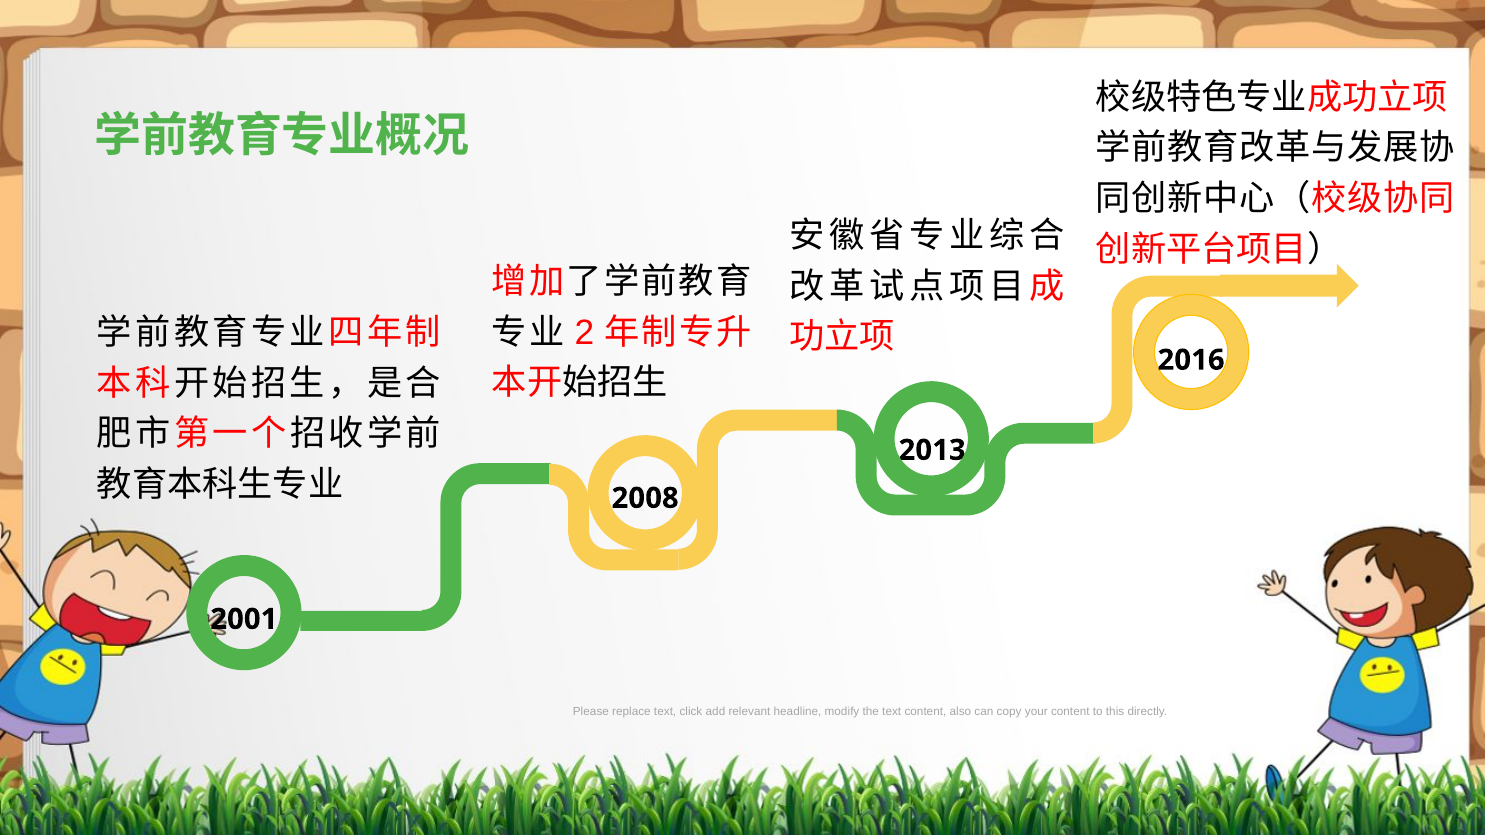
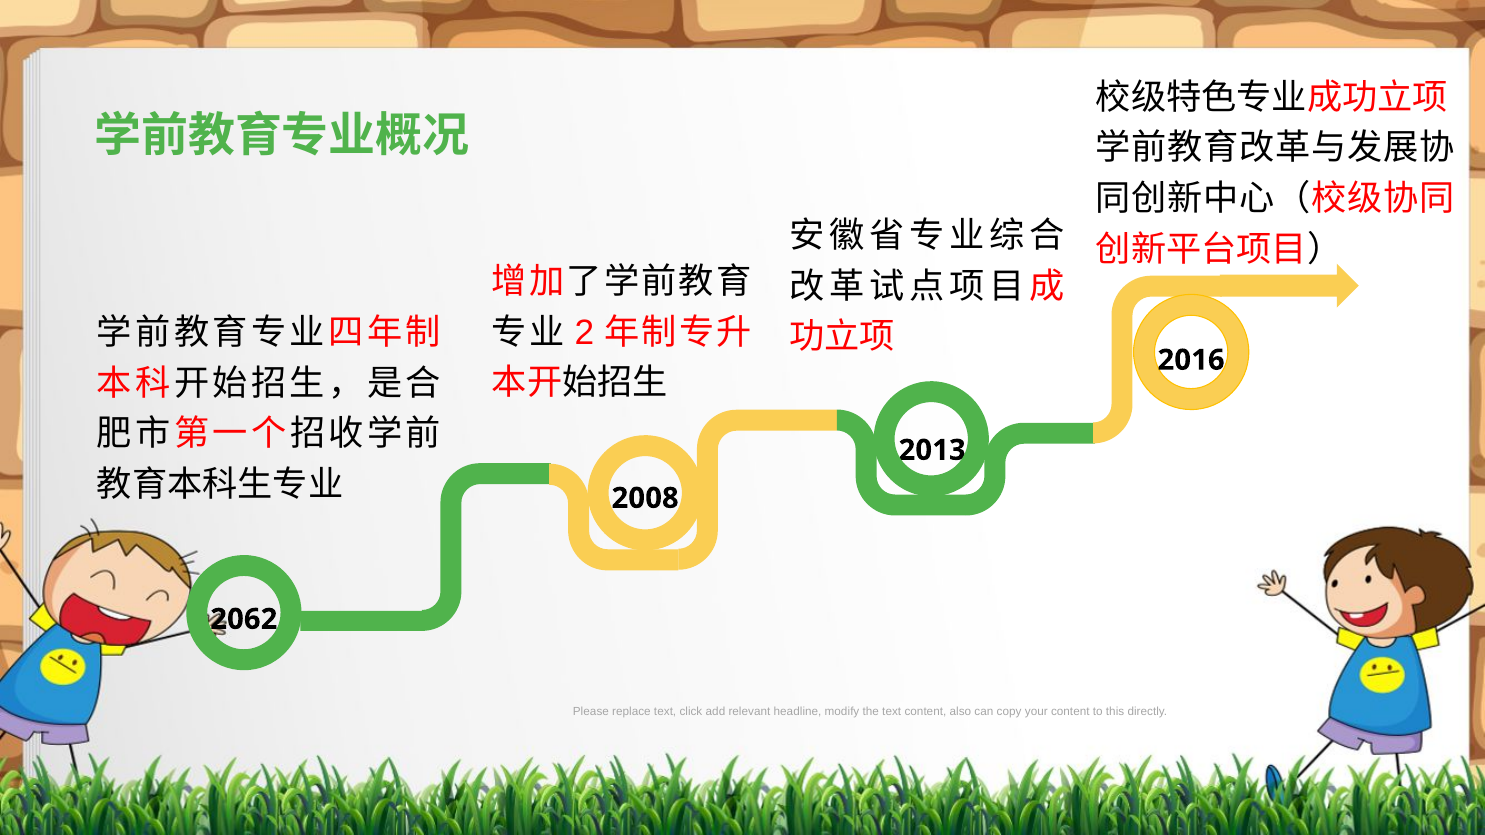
2001: 2001 -> 2062 (244, 619)
